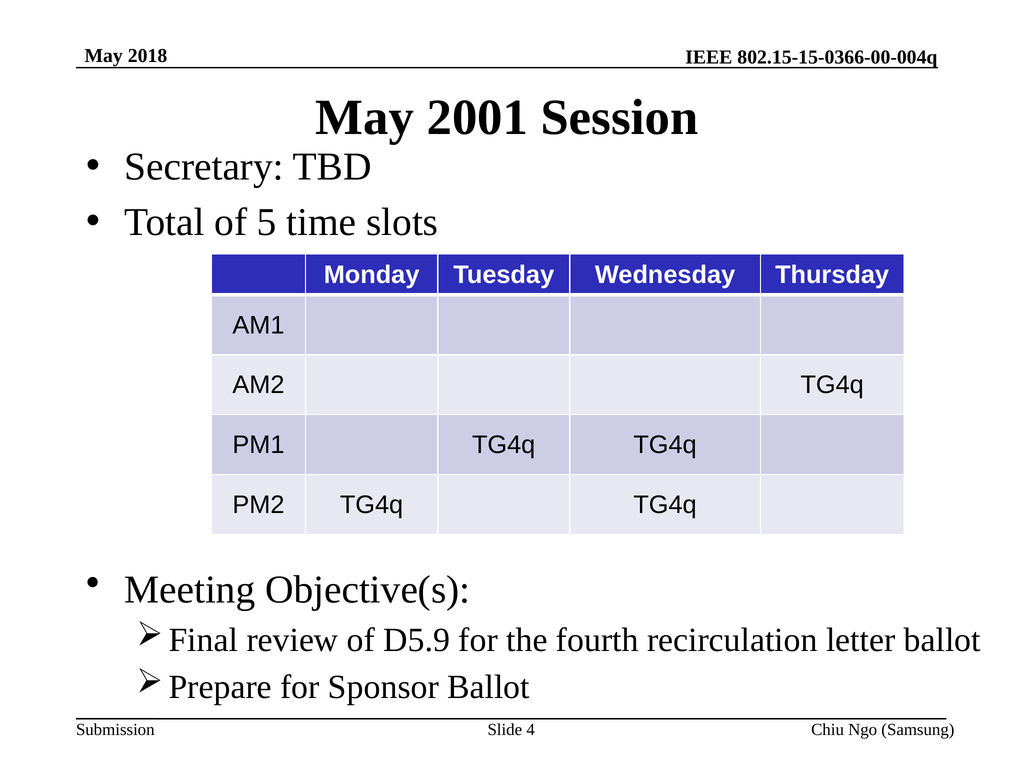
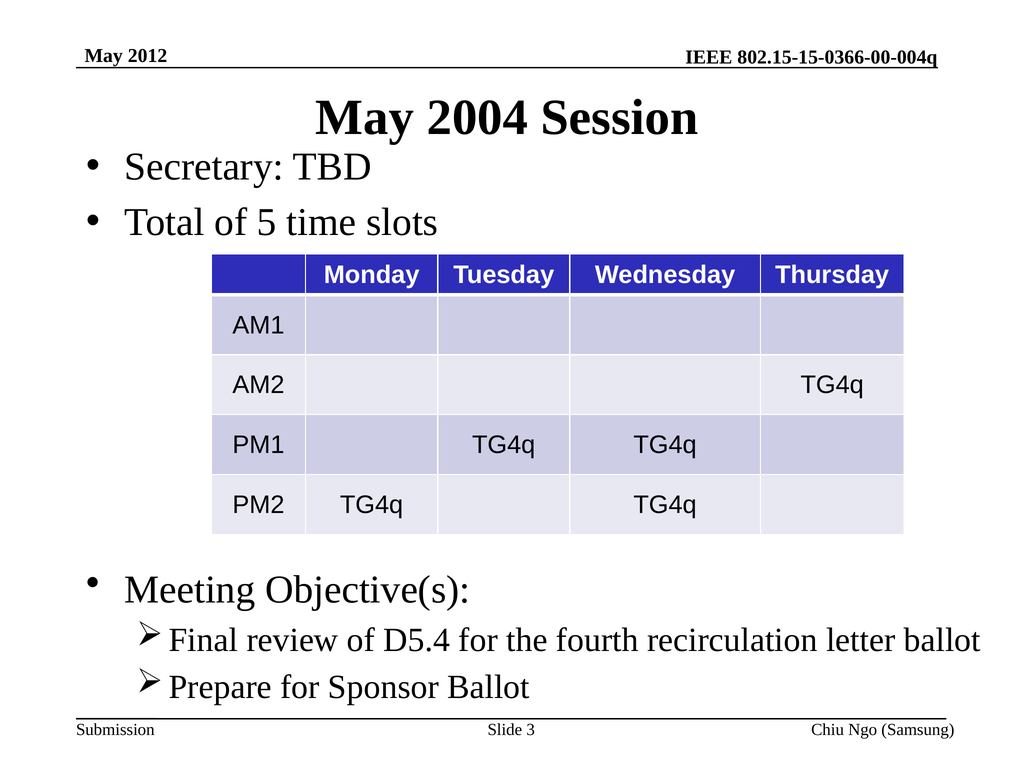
2018: 2018 -> 2012 (148, 56)
2001: 2001 -> 2004 (477, 118)
D5.9: D5.9 -> D5.4 (417, 640)
4: 4 -> 3 (531, 729)
